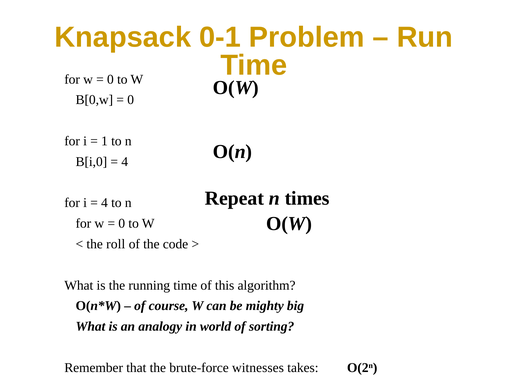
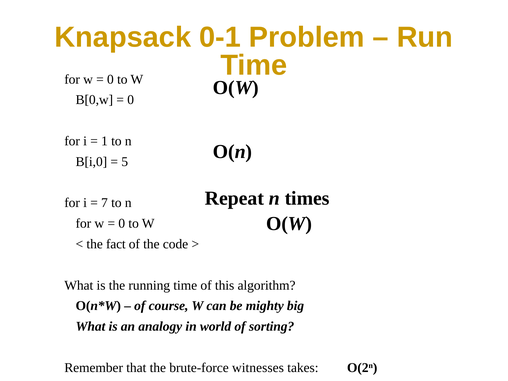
4: 4 -> 5 (125, 162)
4: 4 -> 7 (104, 203)
roll: roll -> fact (116, 244)
